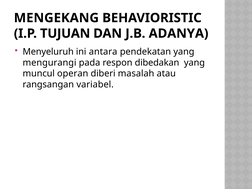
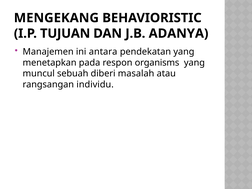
Menyeluruh: Menyeluruh -> Manajemen (48, 52)
mengurangi: mengurangi -> menetapkan (50, 63)
dibedakan: dibedakan -> organisms (157, 63)
operan: operan -> sebuah (73, 74)
variabel: variabel -> individu (95, 84)
